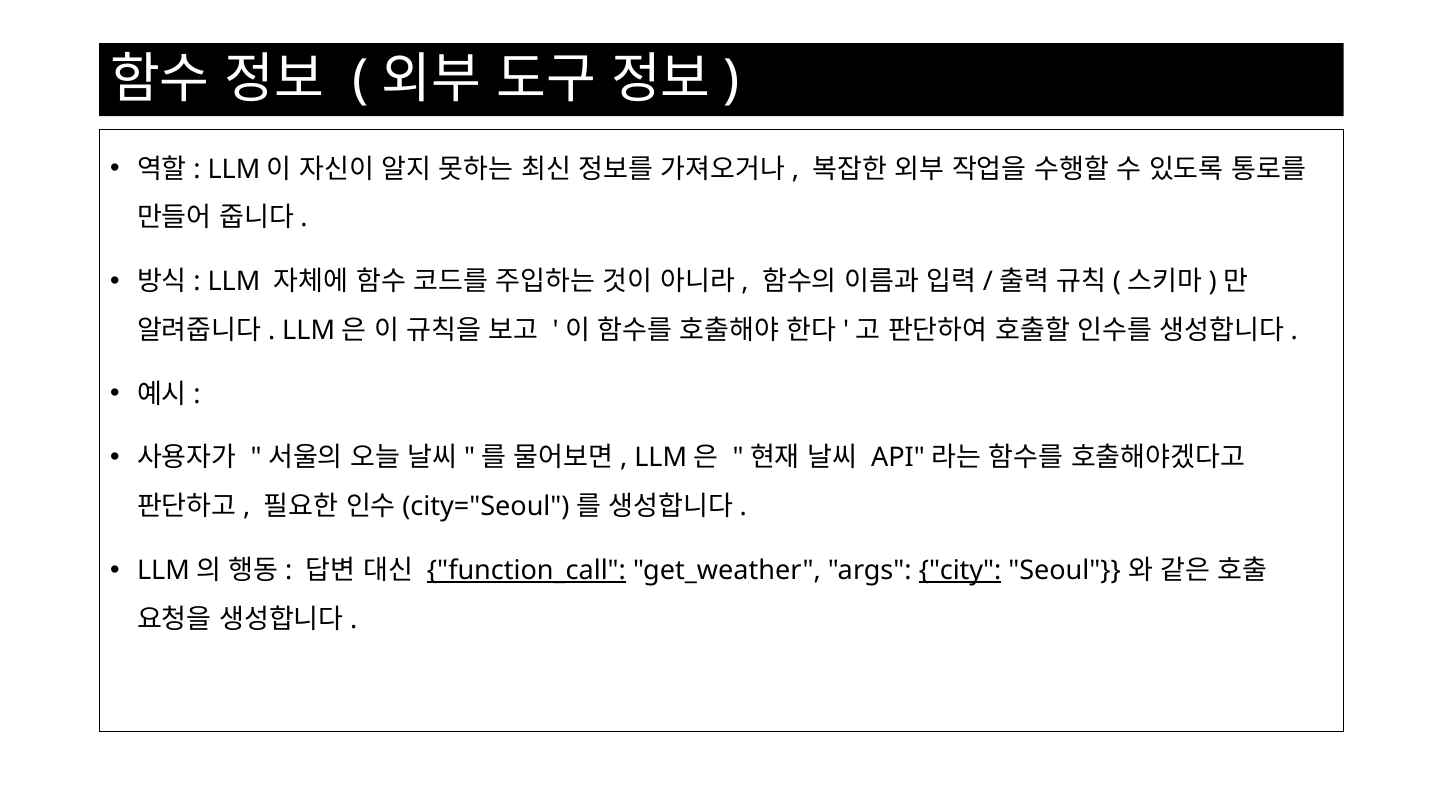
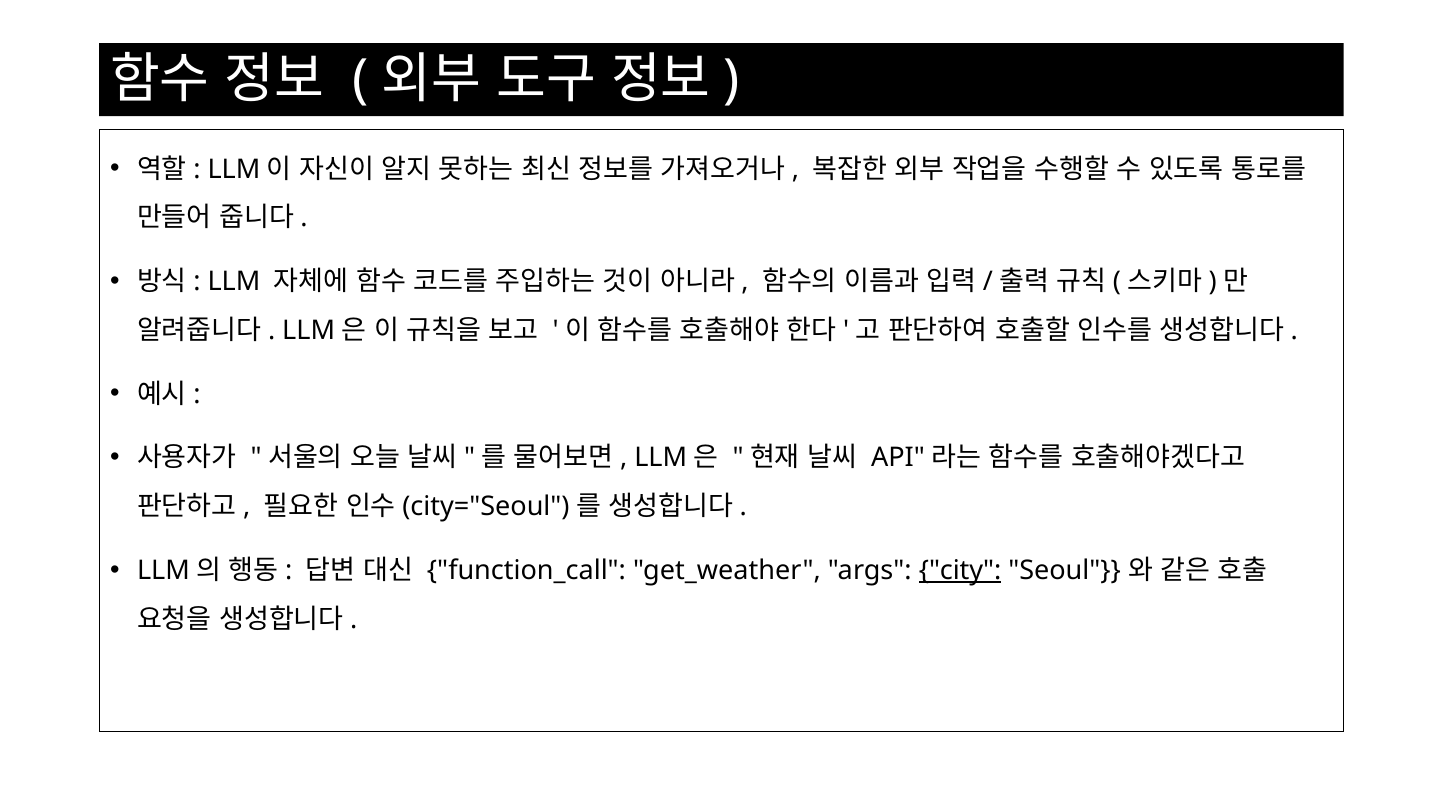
function_call underline: present -> none (526, 570)
